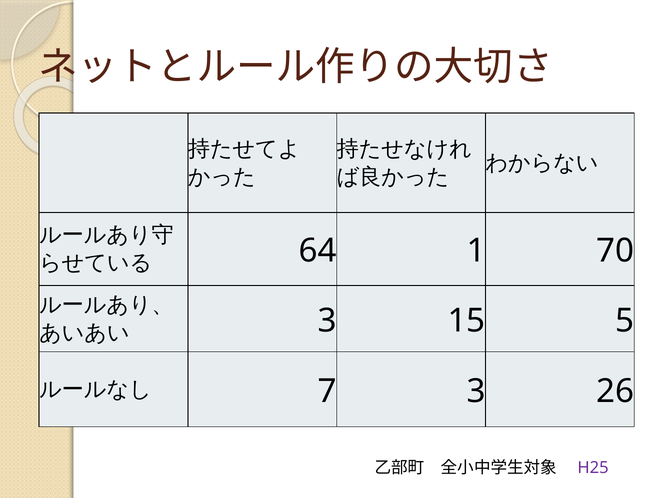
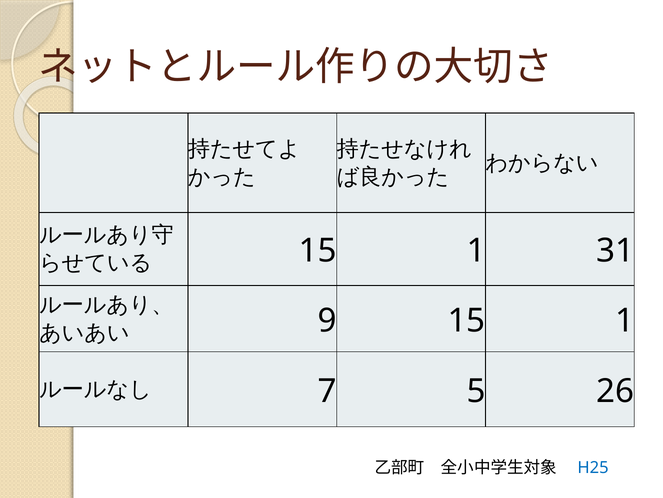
64: 64 -> 15 (318, 251)
70: 70 -> 31 (615, 251)
3: 3 -> 9 (327, 320)
5: 5 -> 1 (625, 320)
7 3: 3 -> 5 (476, 391)
H25 colour: purple -> blue (593, 467)
